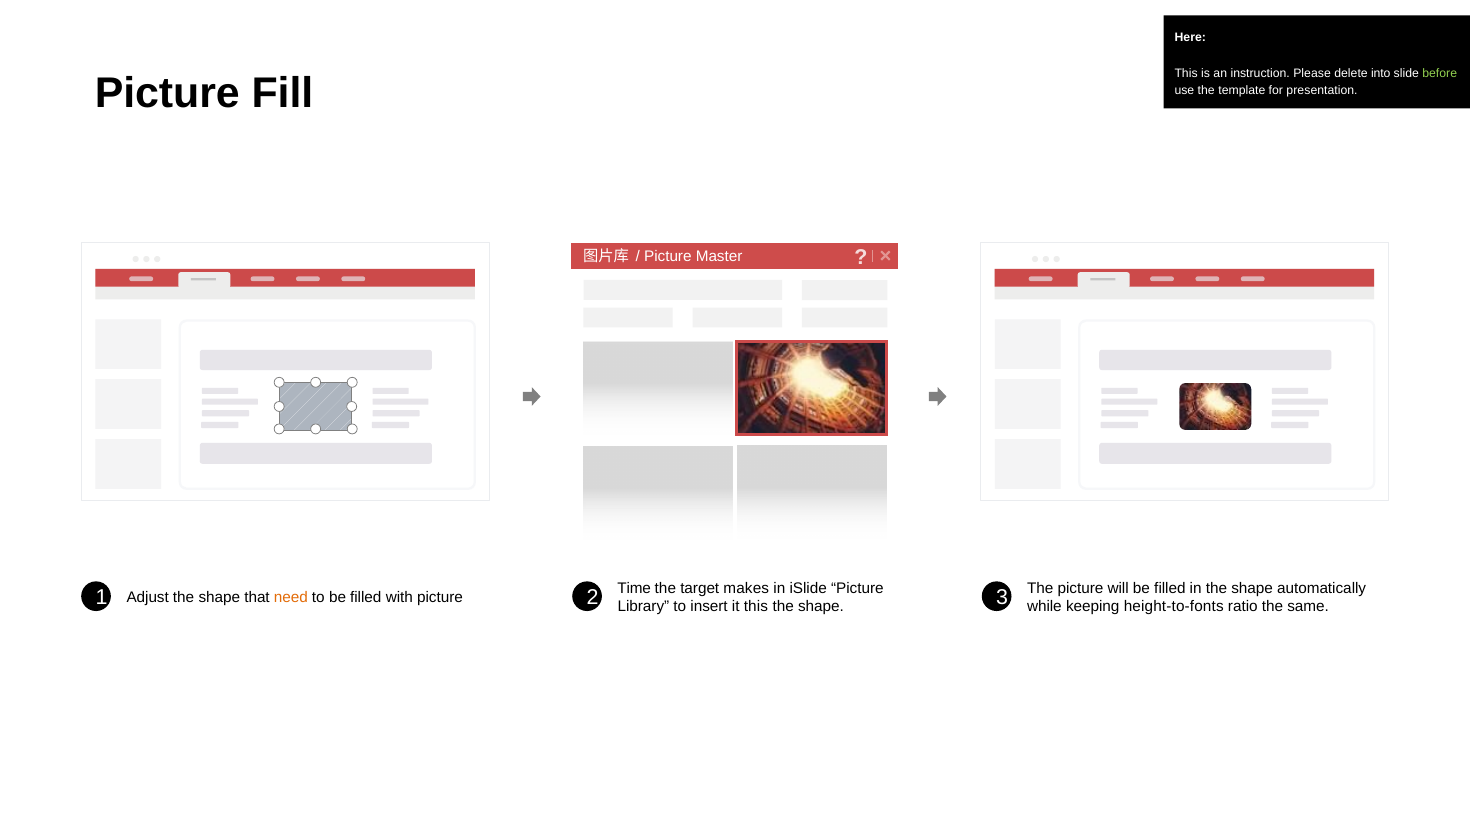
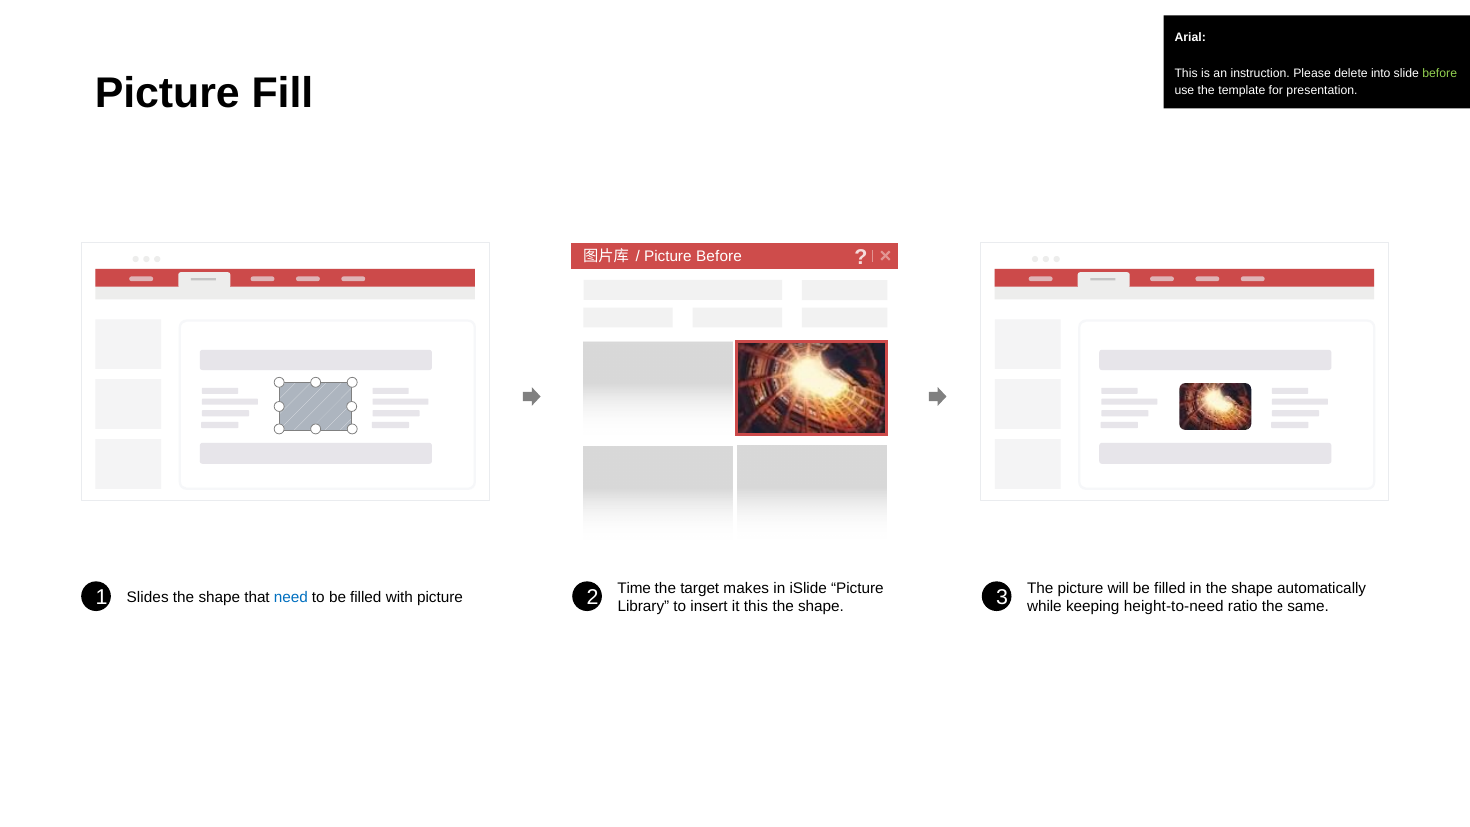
Here: Here -> Arial (1190, 38)
Picture Master: Master -> Before (719, 257)
Adjust: Adjust -> Slides (148, 597)
need colour: orange -> blue (291, 597)
height-to-fonts: height-to-fonts -> height-to-need (1174, 606)
